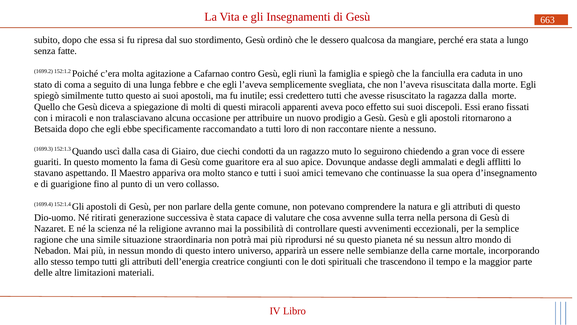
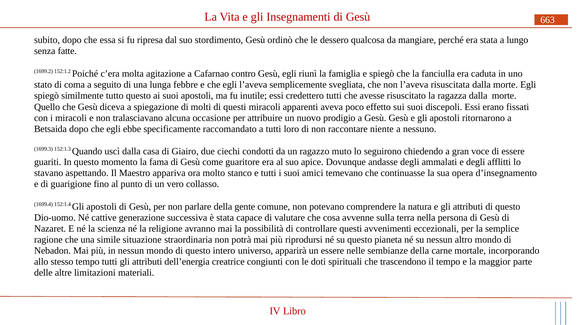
ritirati: ritirati -> cattive (104, 218)
